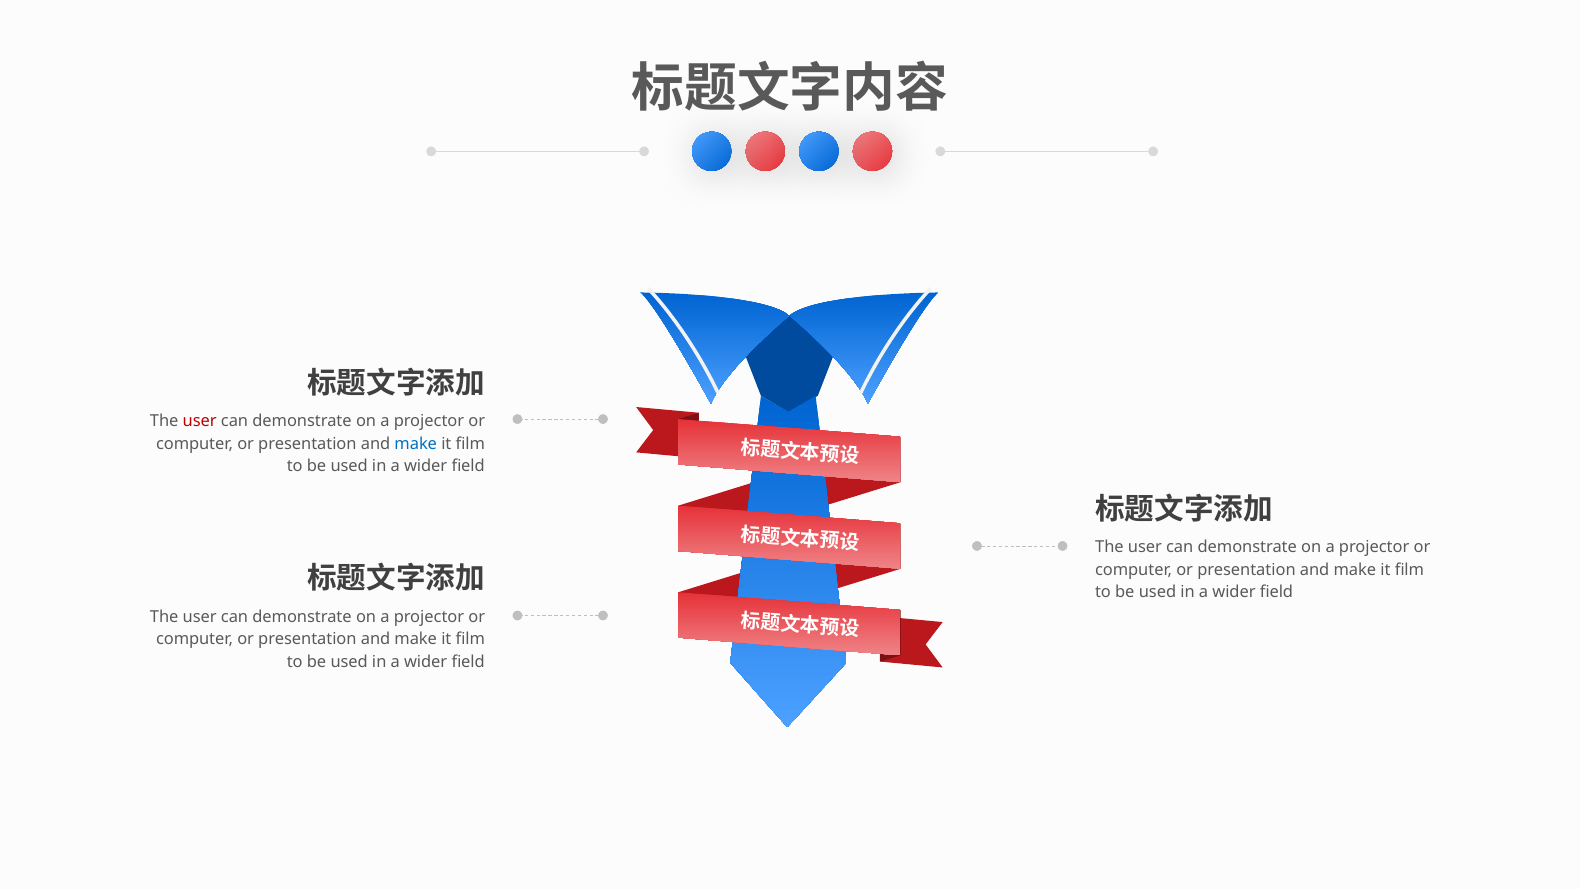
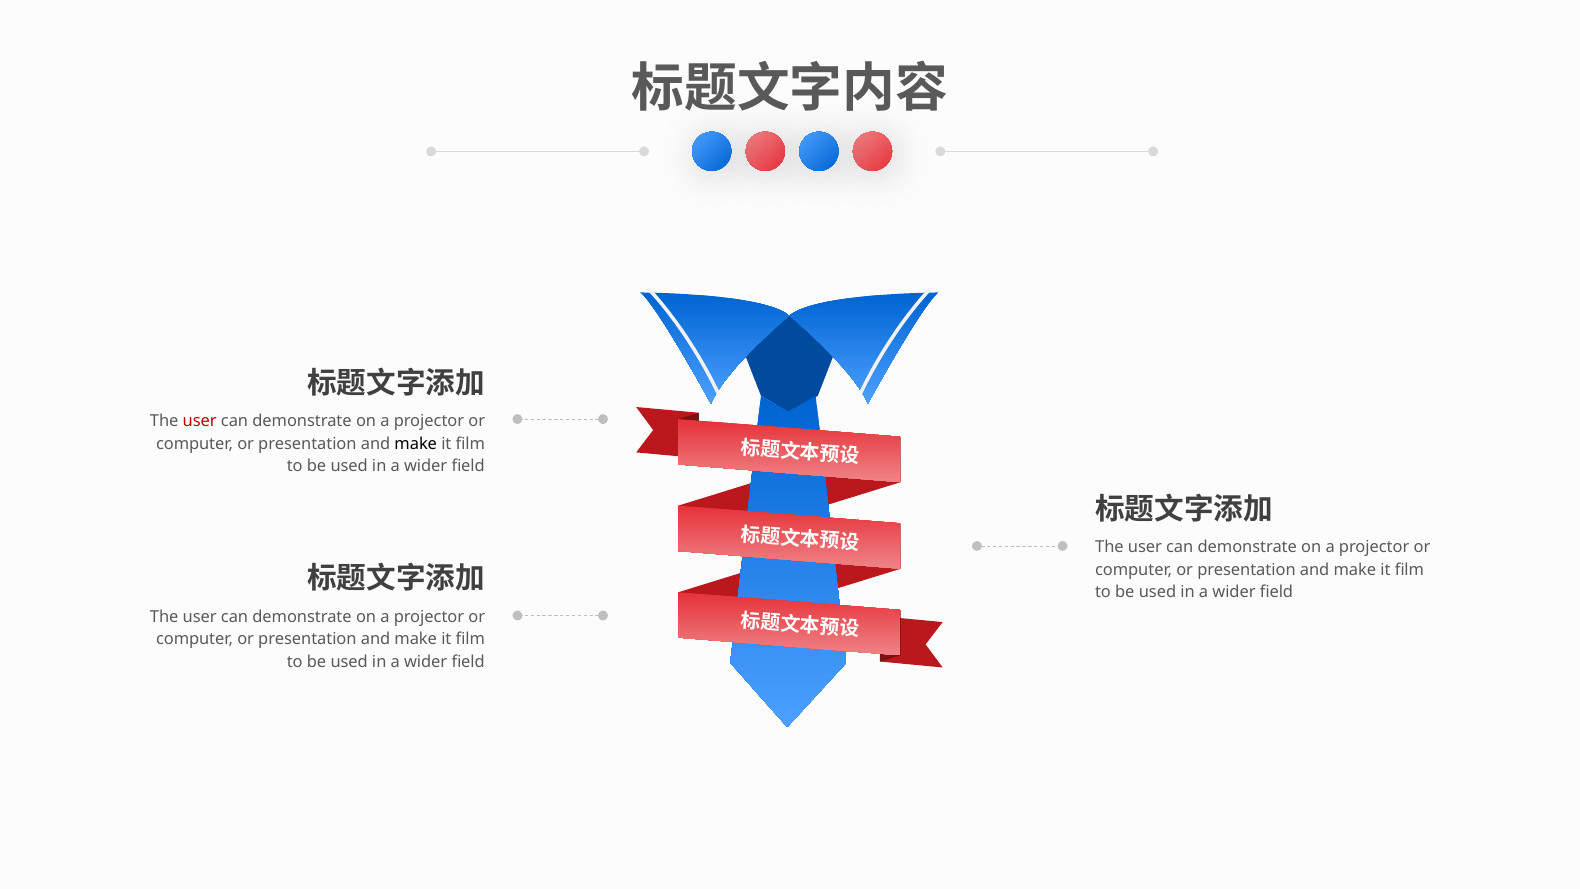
make colour: blue -> black (416, 444)
